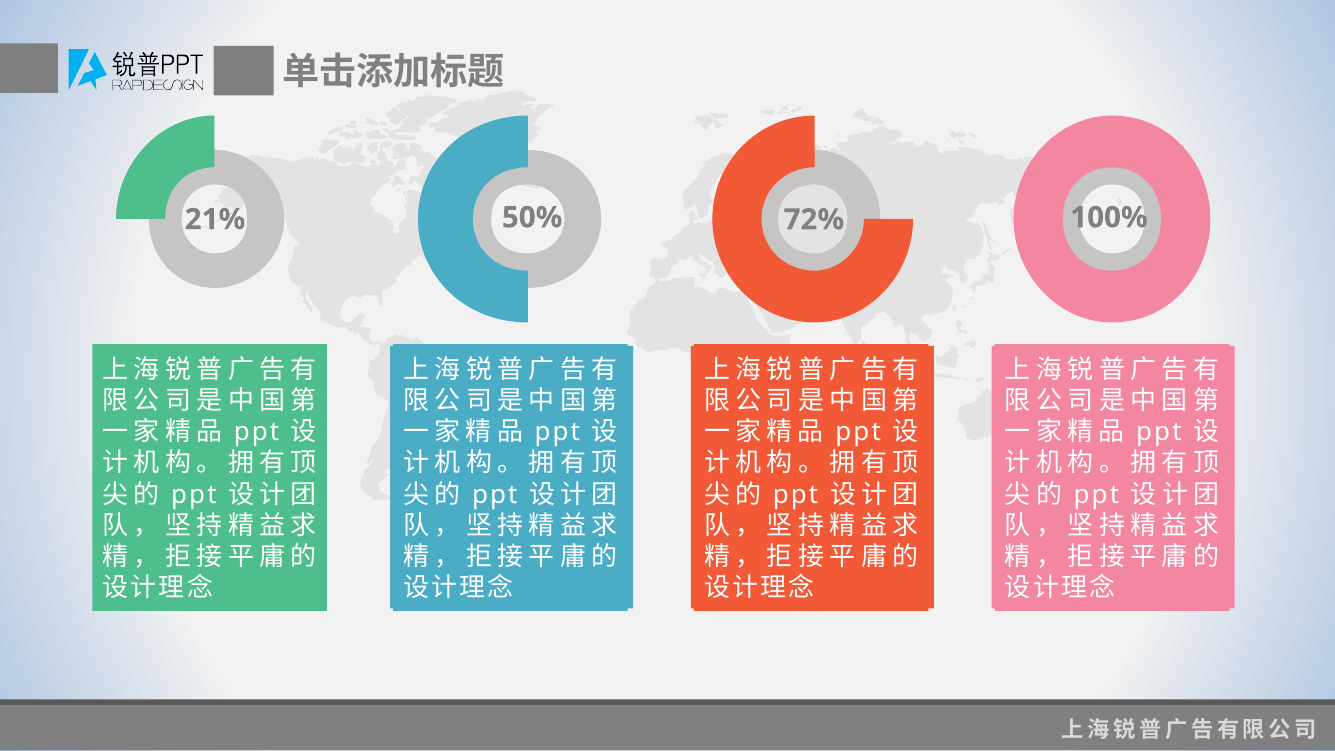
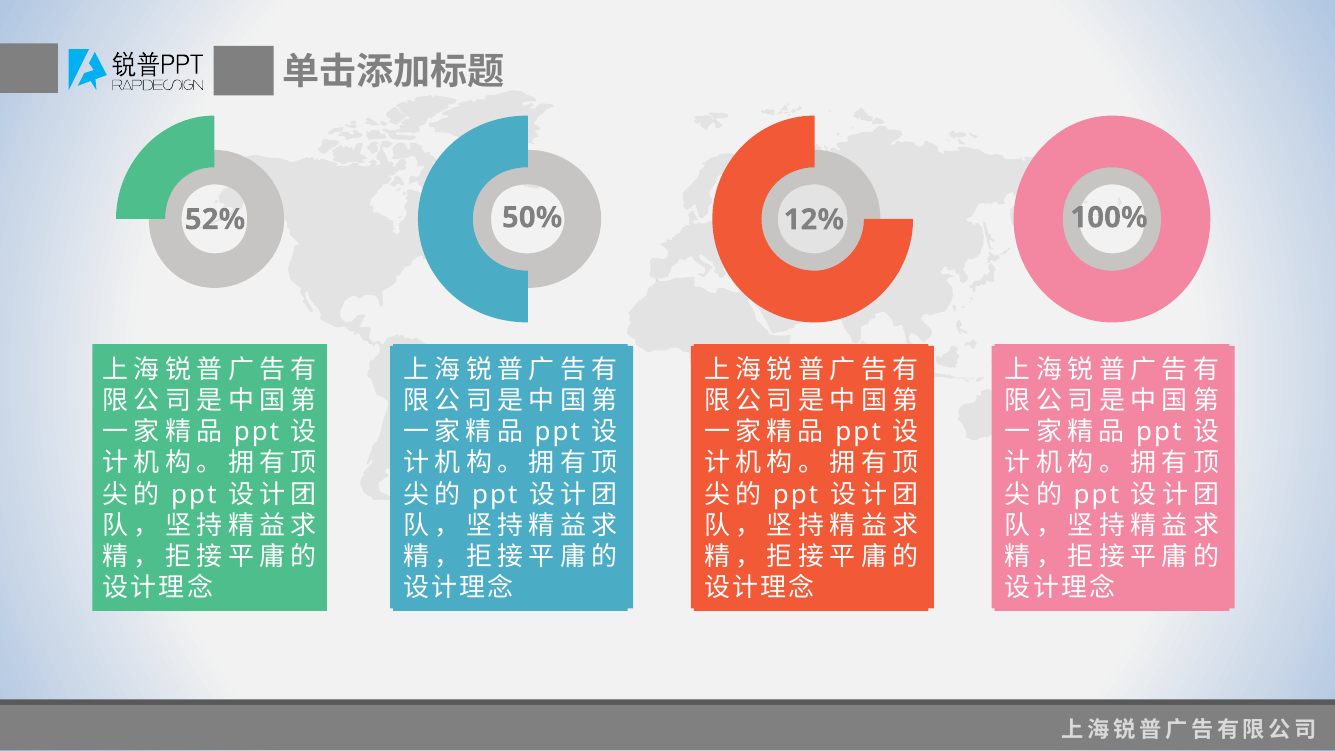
72%: 72% -> 12% (814, 220)
21%: 21% -> 52% (215, 219)
